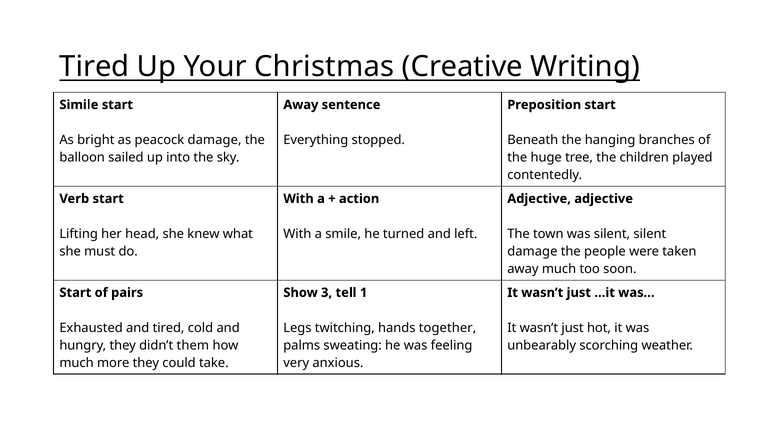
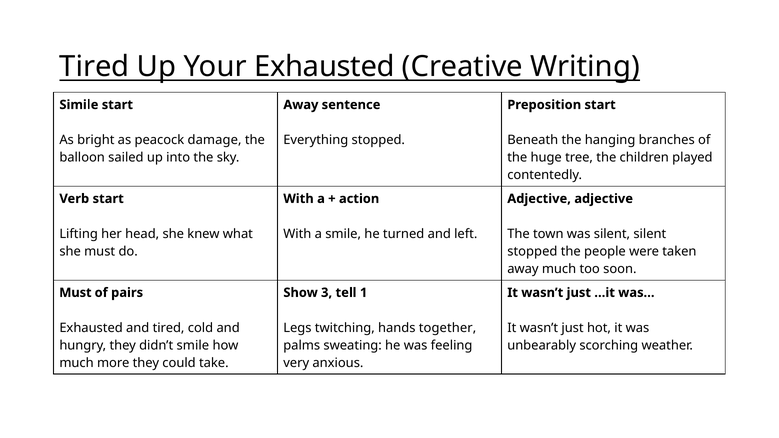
Your Christmas: Christmas -> Exhausted (324, 67)
damage: damage -> stopped (532, 252)
Start: Start -> Must (75, 293)
didn’t them: them -> smile (193, 346)
